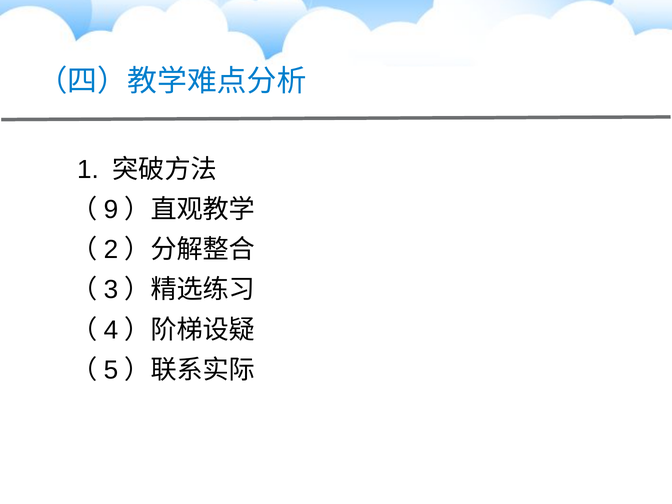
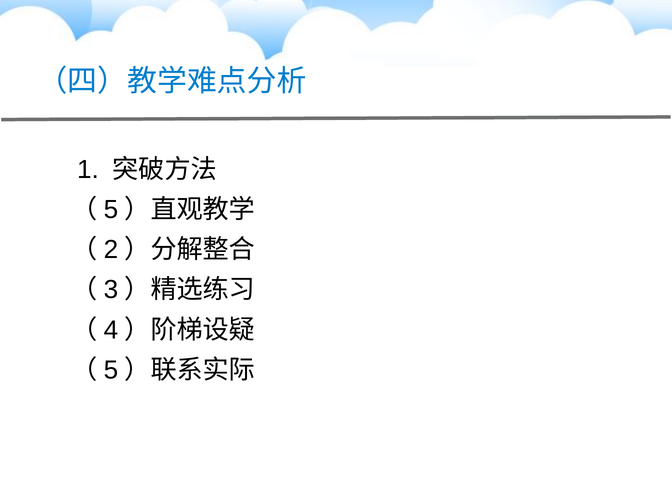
9: 9 -> 5 (111, 210)
